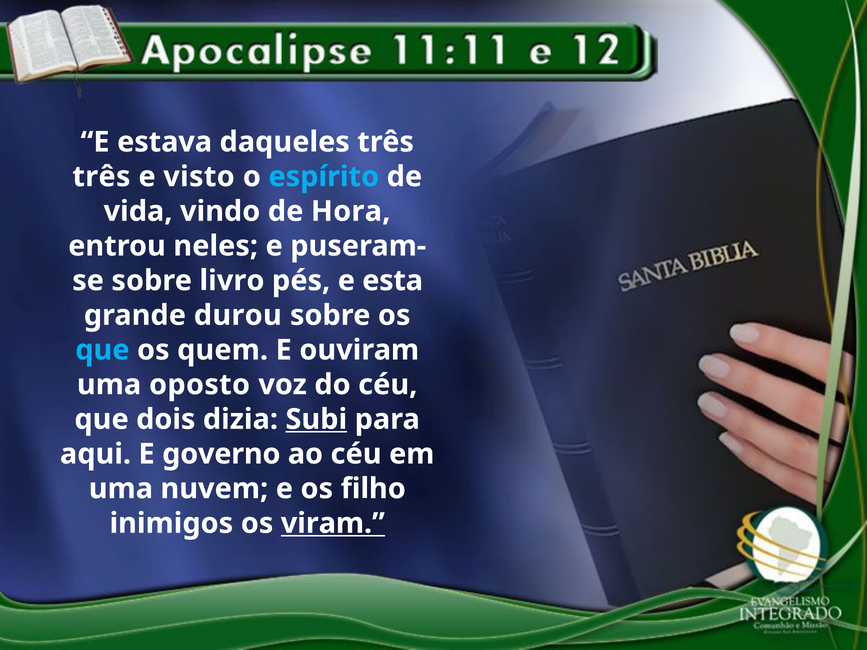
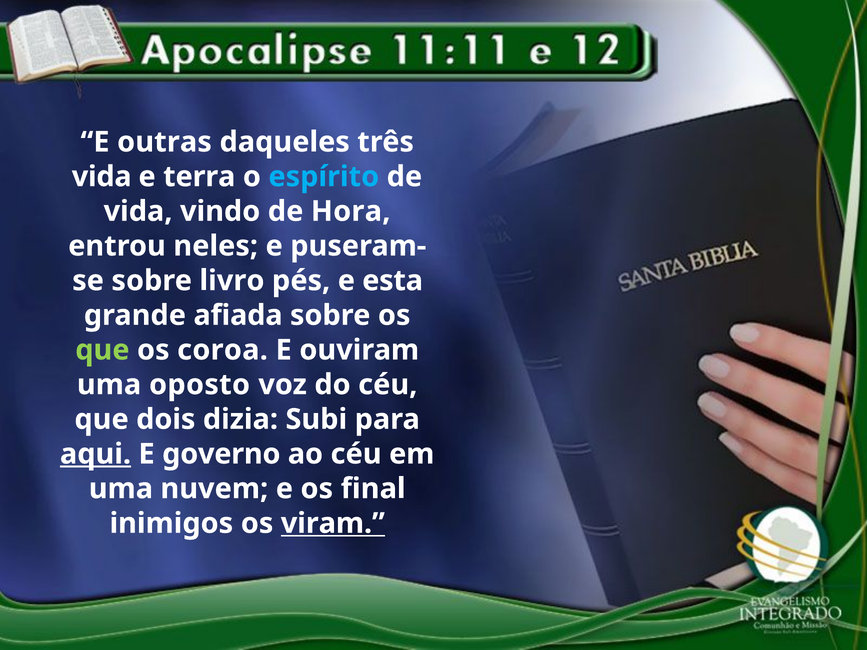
estava: estava -> outras (164, 142)
três: três -> vida (102, 177)
visto: visto -> terra (199, 177)
durou: durou -> afiada (238, 315)
que colour: light blue -> light green (102, 350)
quem: quem -> coroa (222, 350)
Subi underline: present -> none (316, 419)
aqui underline: none -> present (95, 454)
filho: filho -> final (373, 489)
